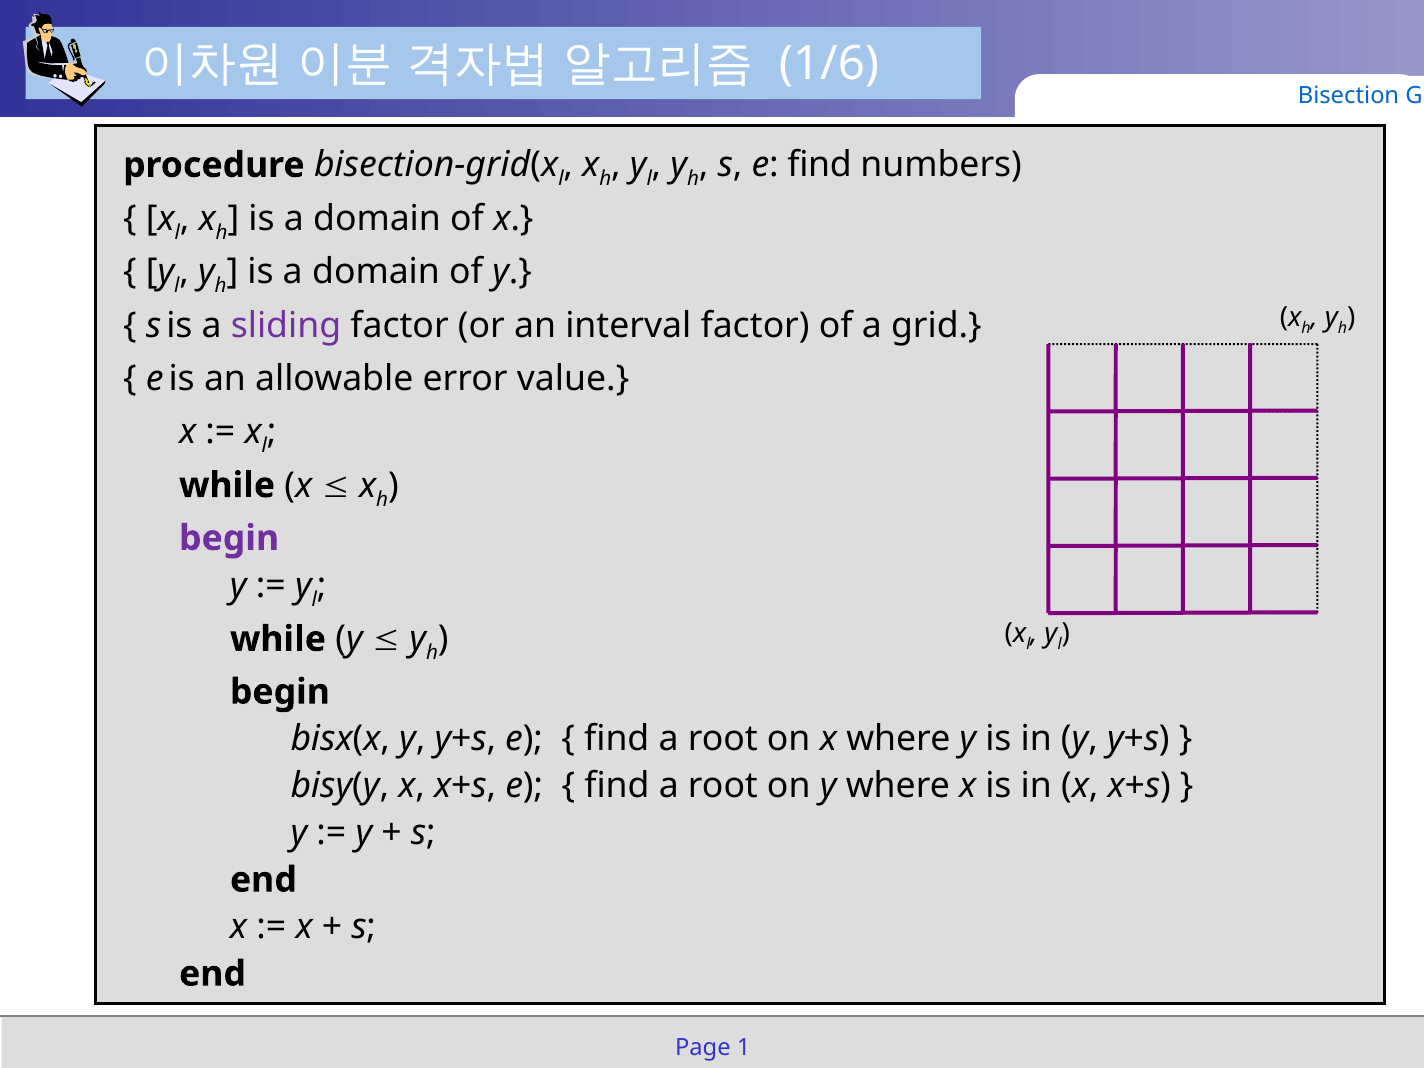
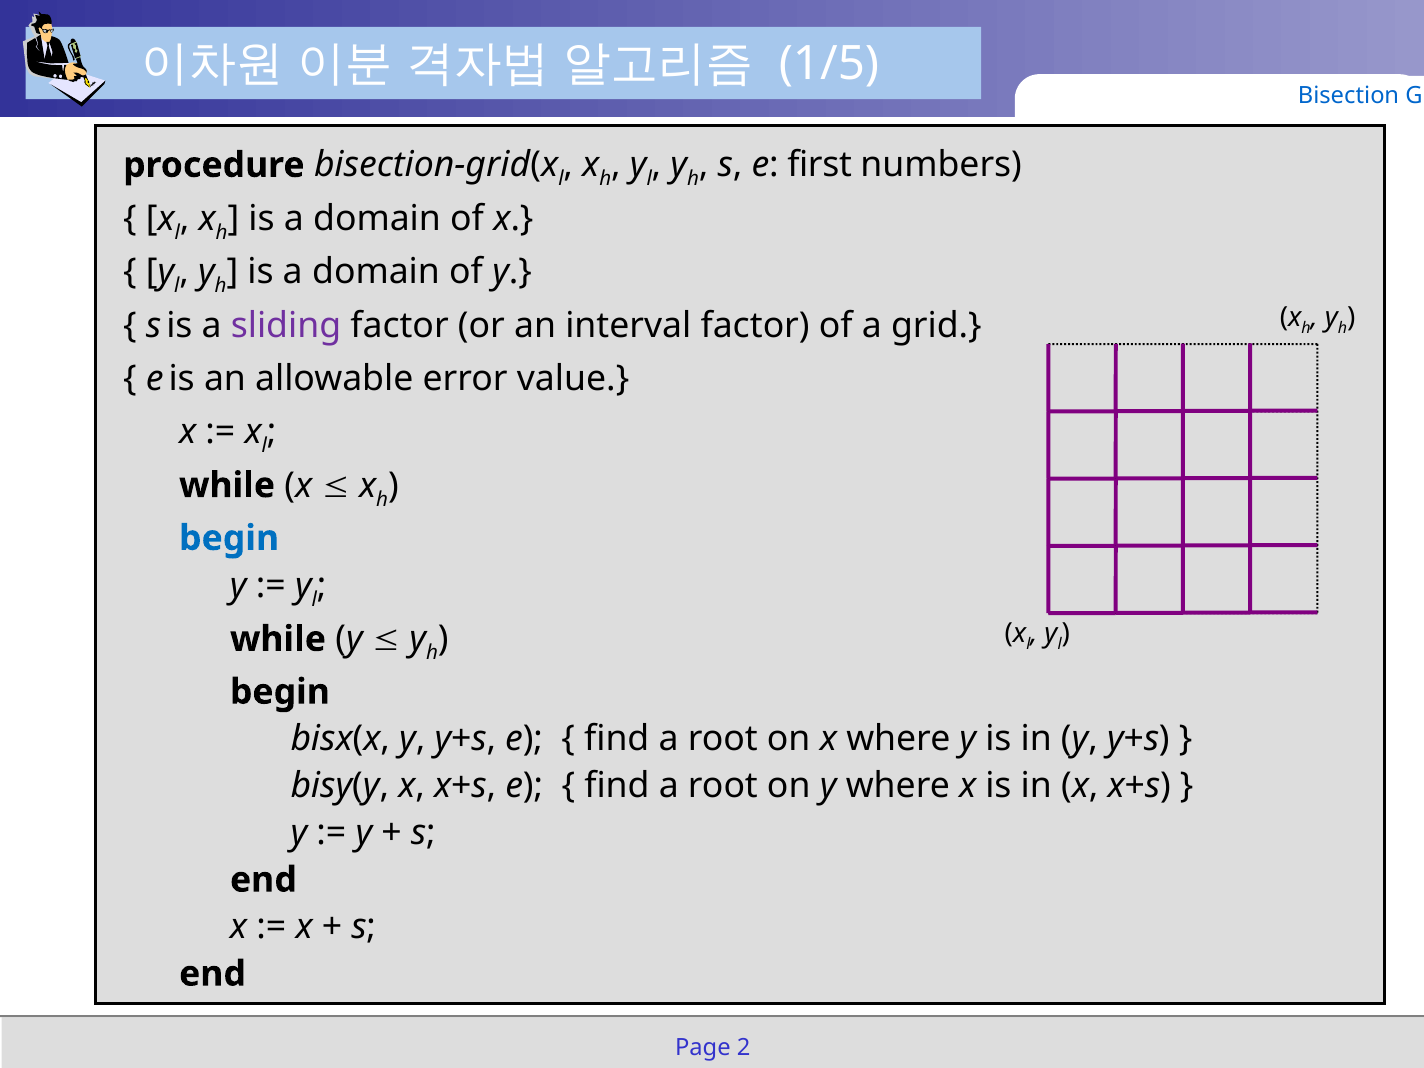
1/6: 1/6 -> 1/5 (829, 64)
e find: find -> first (820, 165)
begin colour: purple -> blue (229, 538)
1: 1 -> 2 (744, 1048)
